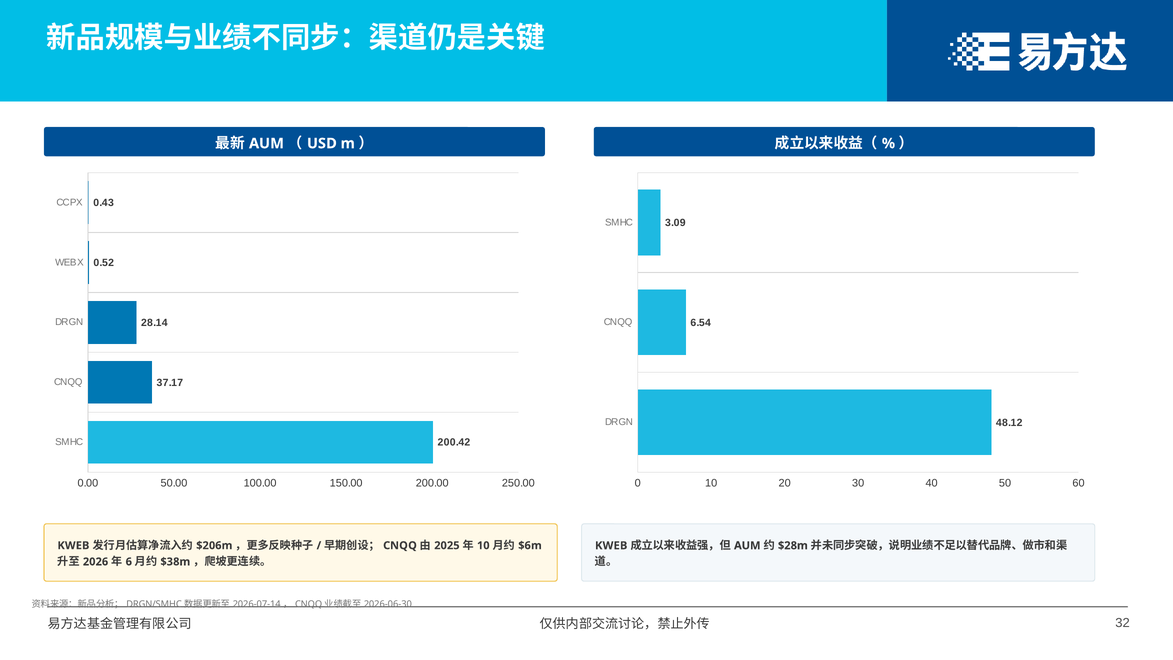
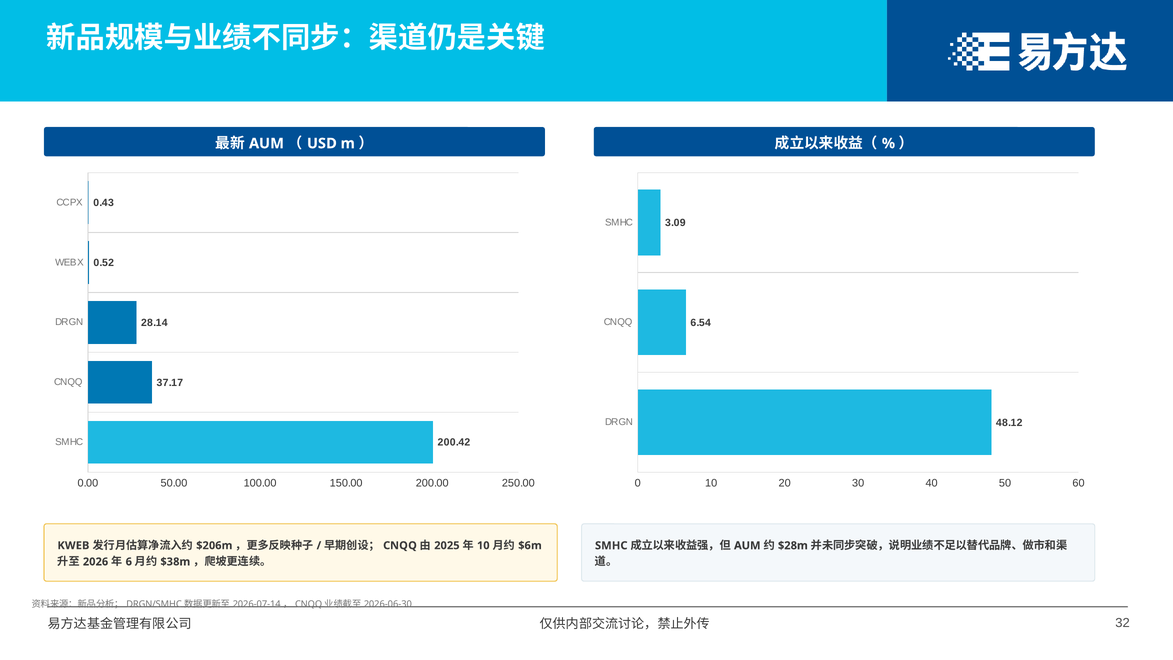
KWEB: KWEB -> SMHC (611, 546)
